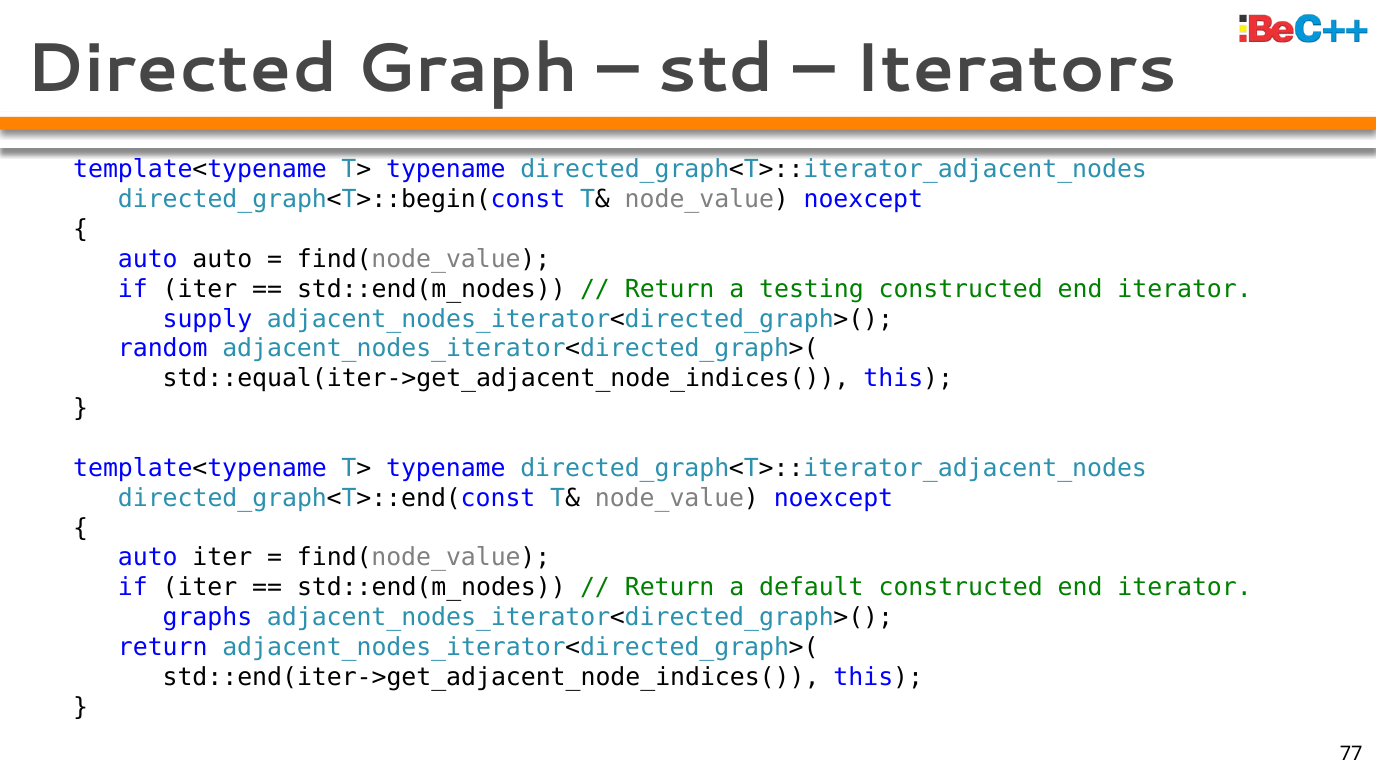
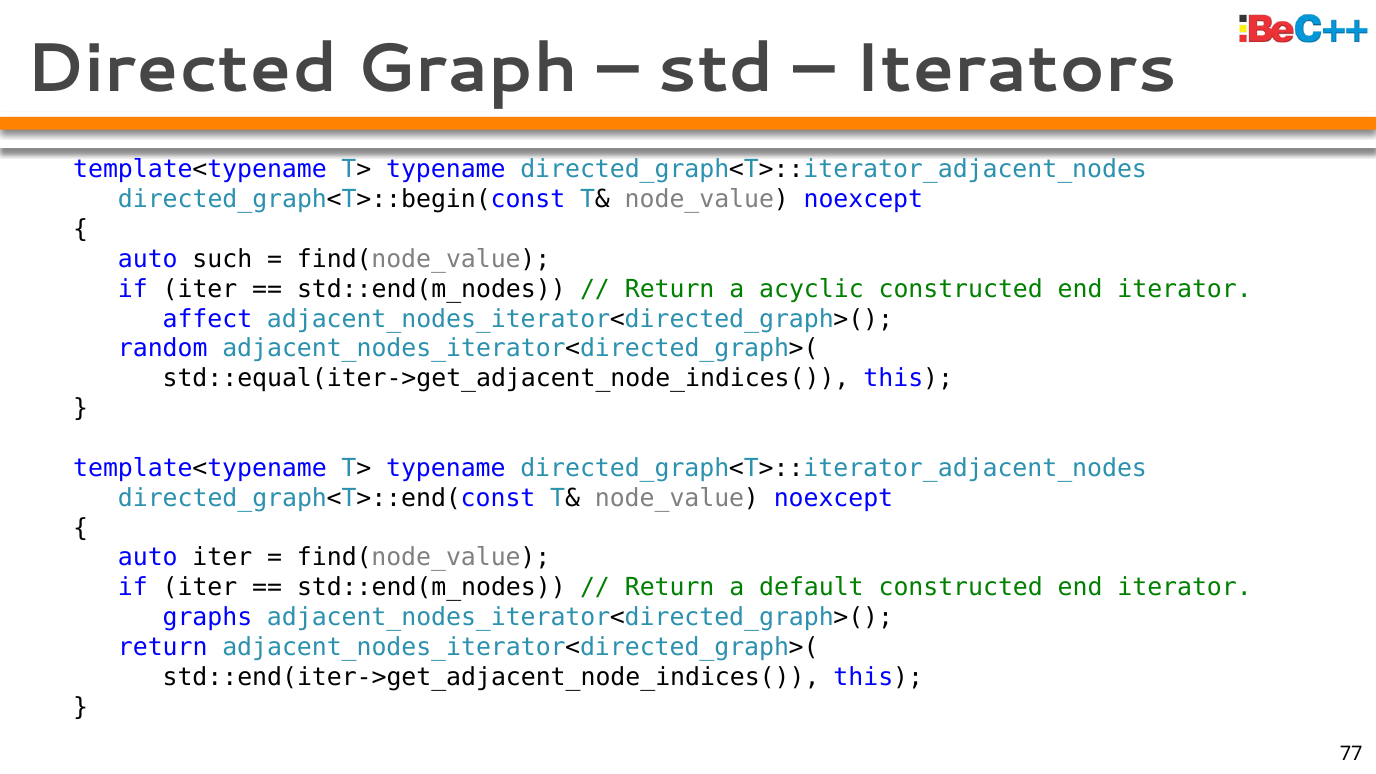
auto auto: auto -> such (222, 259)
testing: testing -> acyclic (811, 289)
supply: supply -> affect (207, 319)
